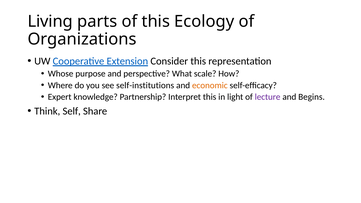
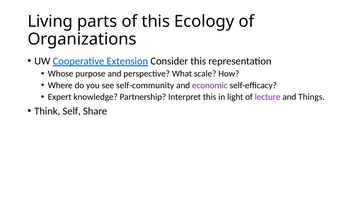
self-institutions: self-institutions -> self-community (145, 85)
economic colour: orange -> purple (210, 85)
Begins: Begins -> Things (312, 97)
